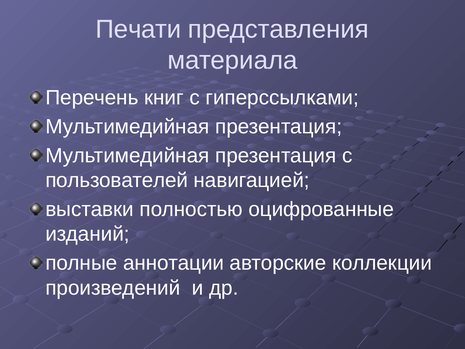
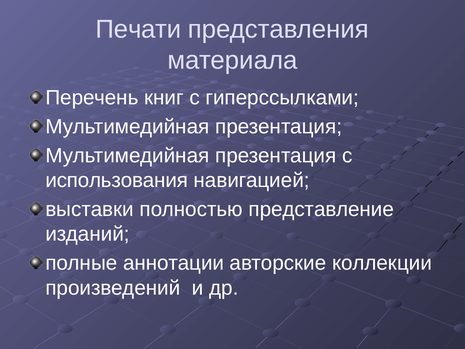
пользователей: пользователей -> использования (117, 180)
оцифрованные: оцифрованные -> представление (321, 209)
